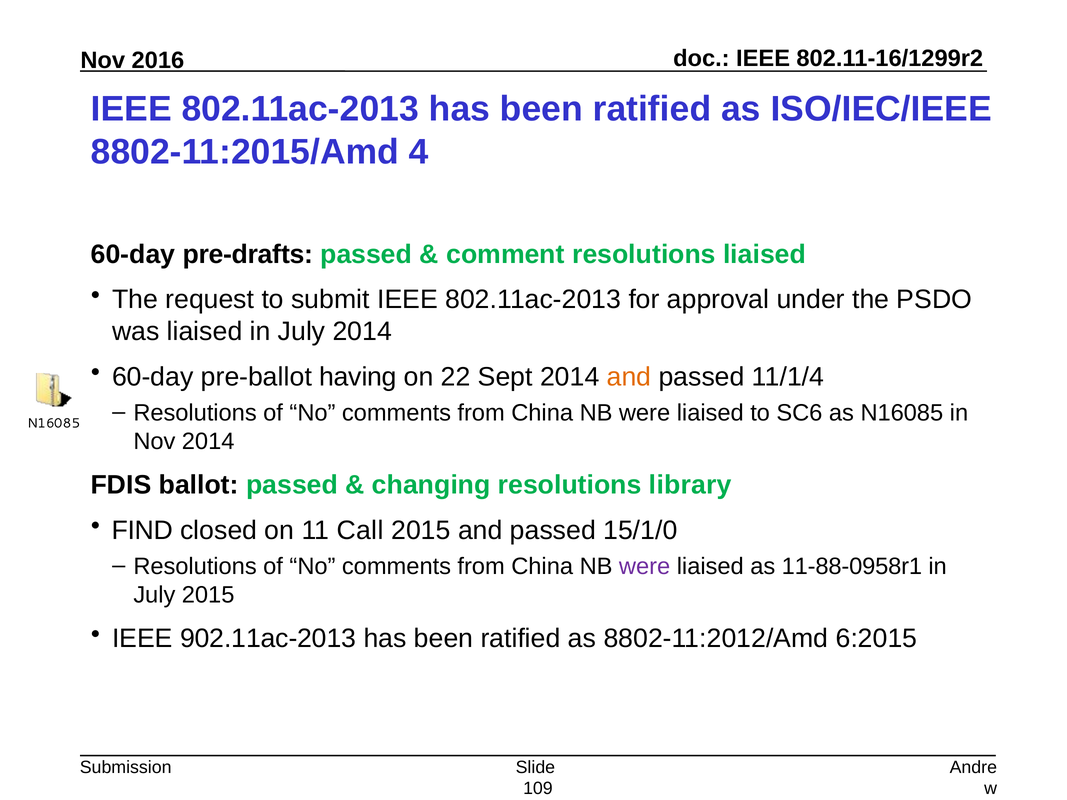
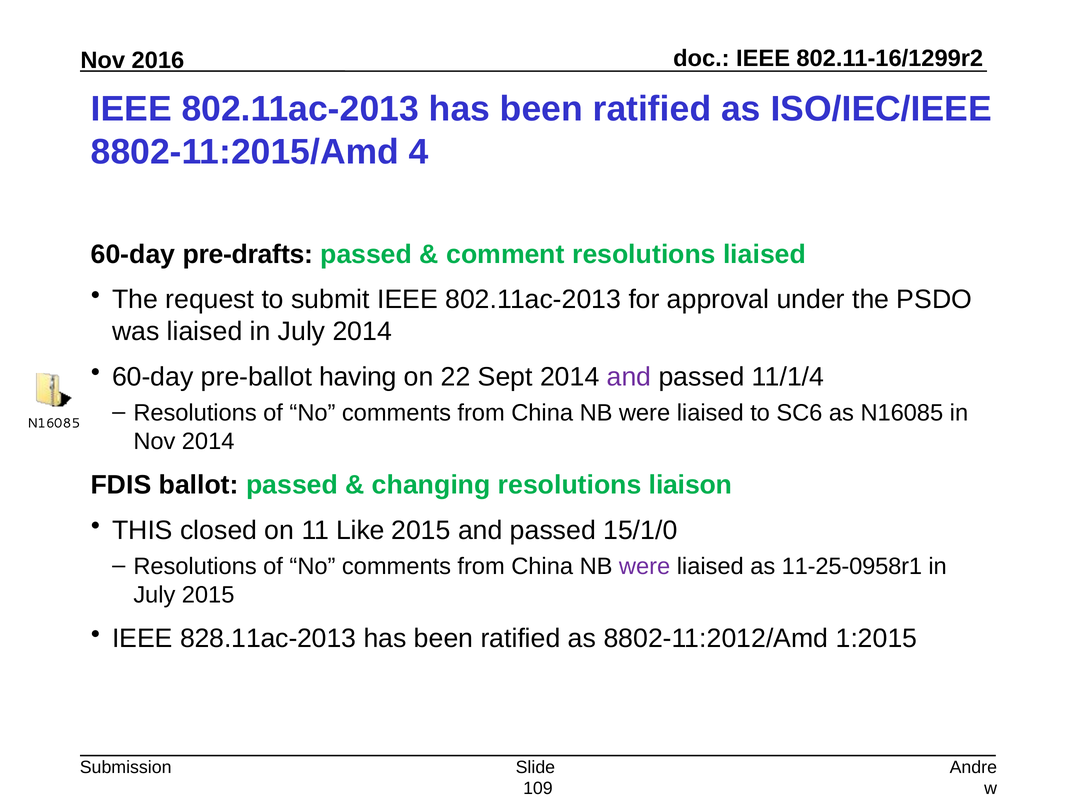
and colour: orange -> purple (629, 377)
library: library -> liaison (690, 485)
FIND: FIND -> THIS (142, 531)
Call: Call -> Like (360, 531)
11-88-0958r1: 11-88-0958r1 -> 11-25-0958r1 (852, 567)
902.11ac-2013: 902.11ac-2013 -> 828.11ac-2013 (268, 639)
6:2015: 6:2015 -> 1:2015 (876, 639)
